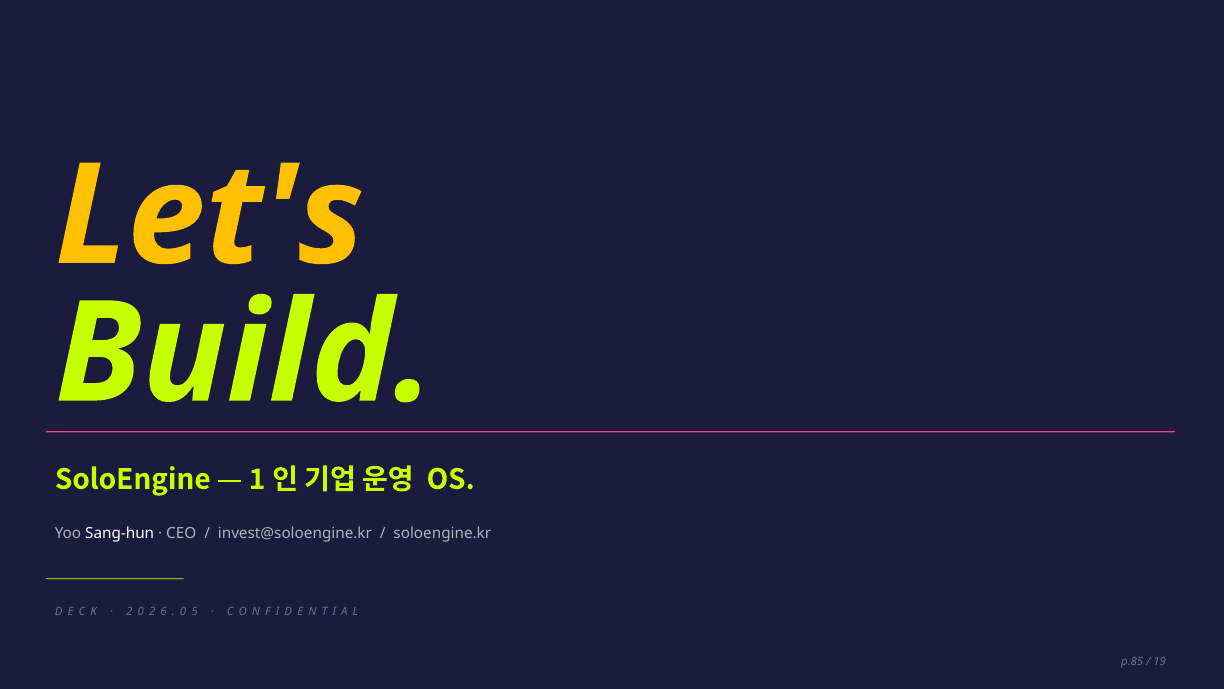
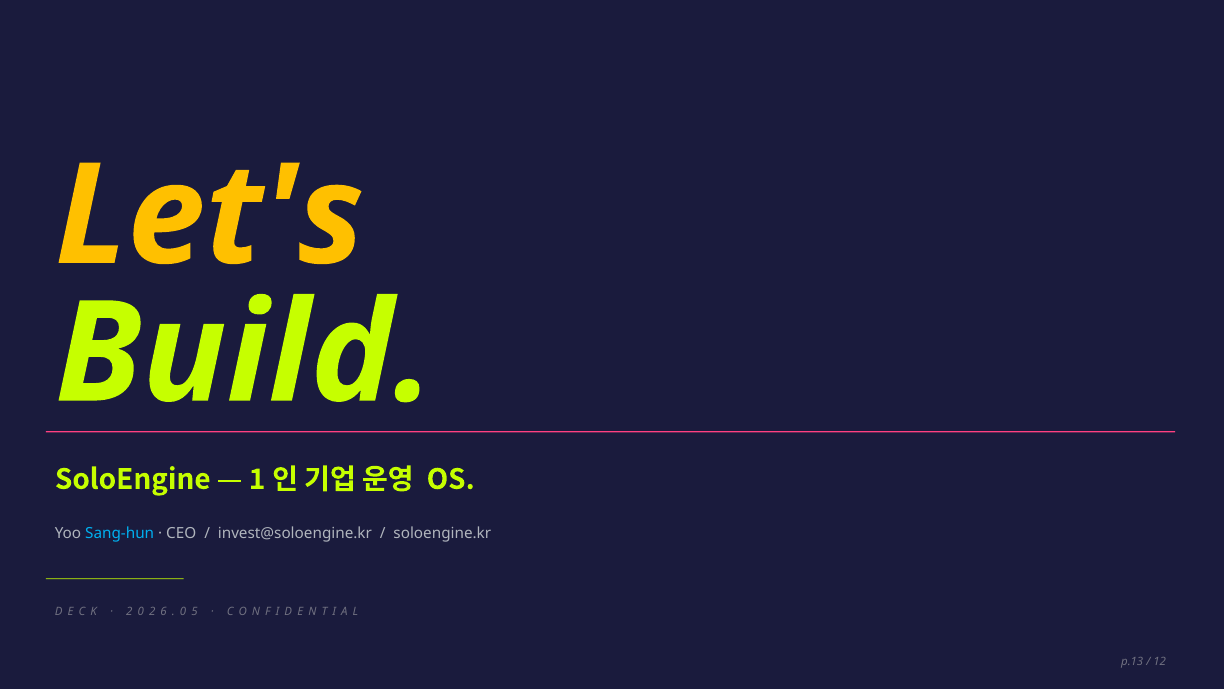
Sang-hun colour: white -> light blue (120, 533)
p.85: p.85 -> p.13 (1132, 662)
19: 19 -> 12 (1160, 662)
